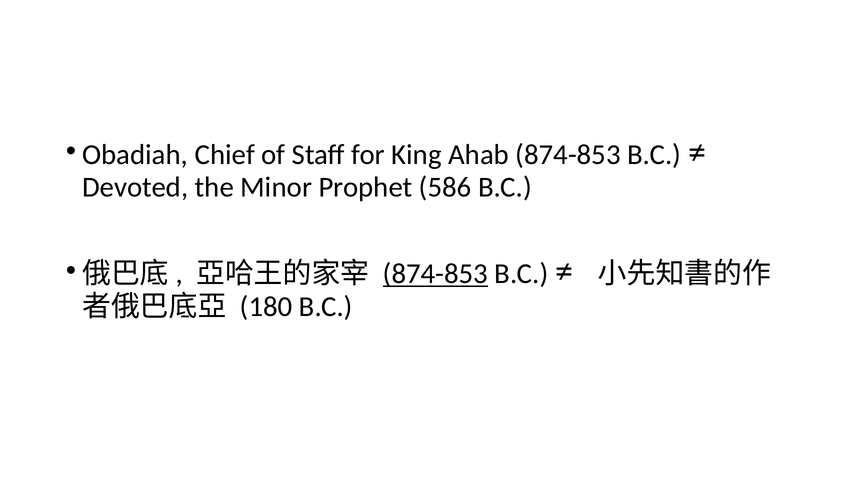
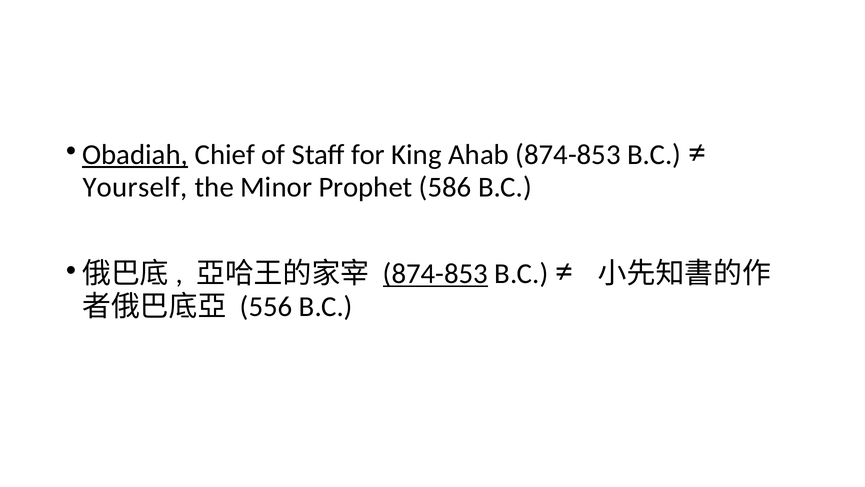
Obadiah underline: none -> present (135, 154)
Devoted: Devoted -> Yourself (135, 187)
180: 180 -> 556 (266, 306)
